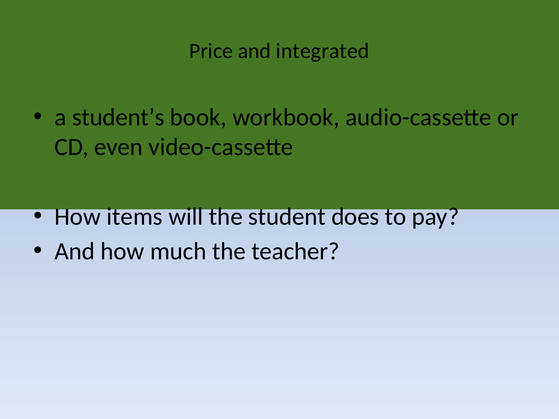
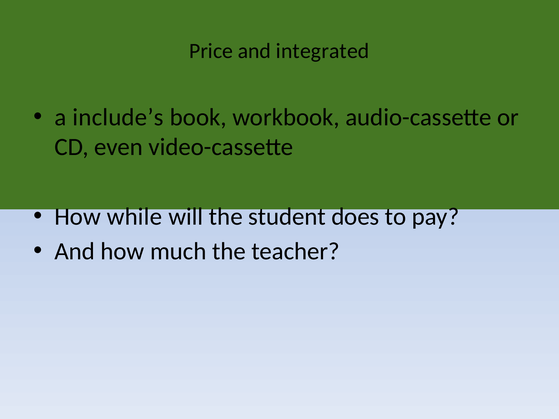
student’s: student’s -> include’s (118, 117)
items: items -> while (134, 217)
